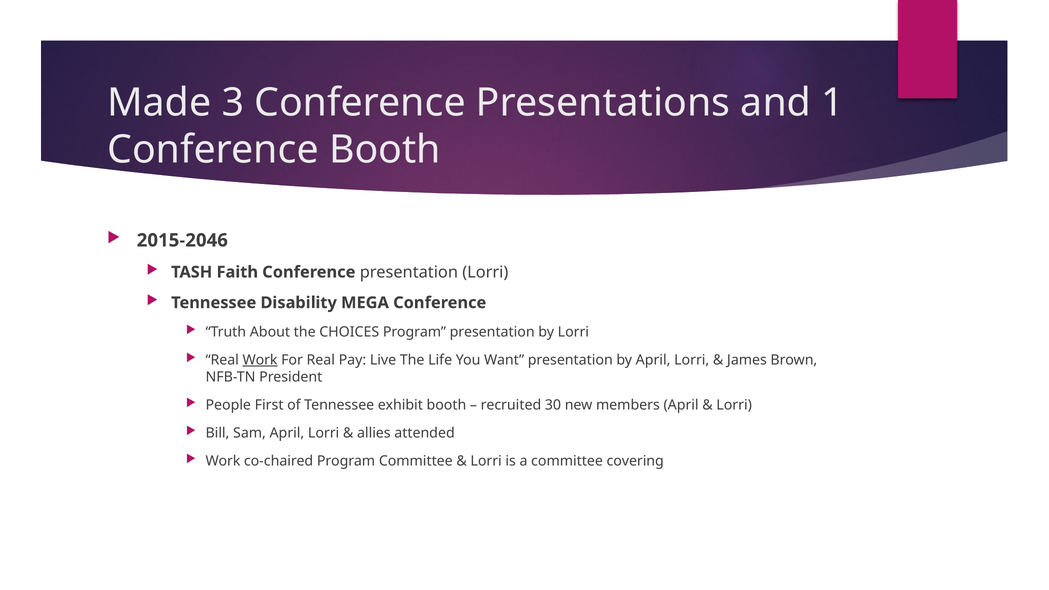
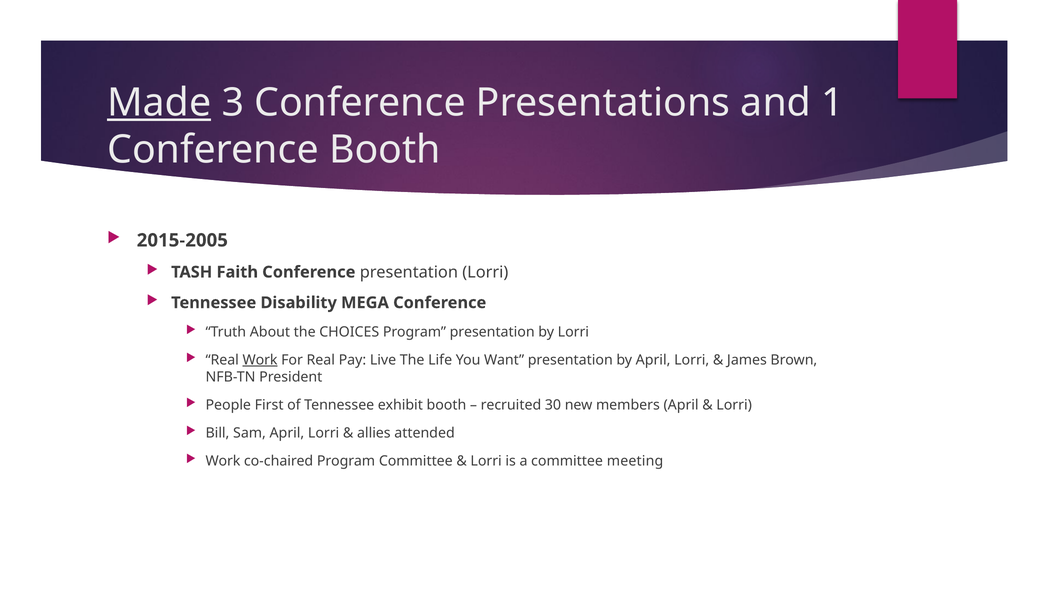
Made underline: none -> present (159, 103)
2015-2046: 2015-2046 -> 2015-2005 (182, 240)
covering: covering -> meeting (635, 461)
